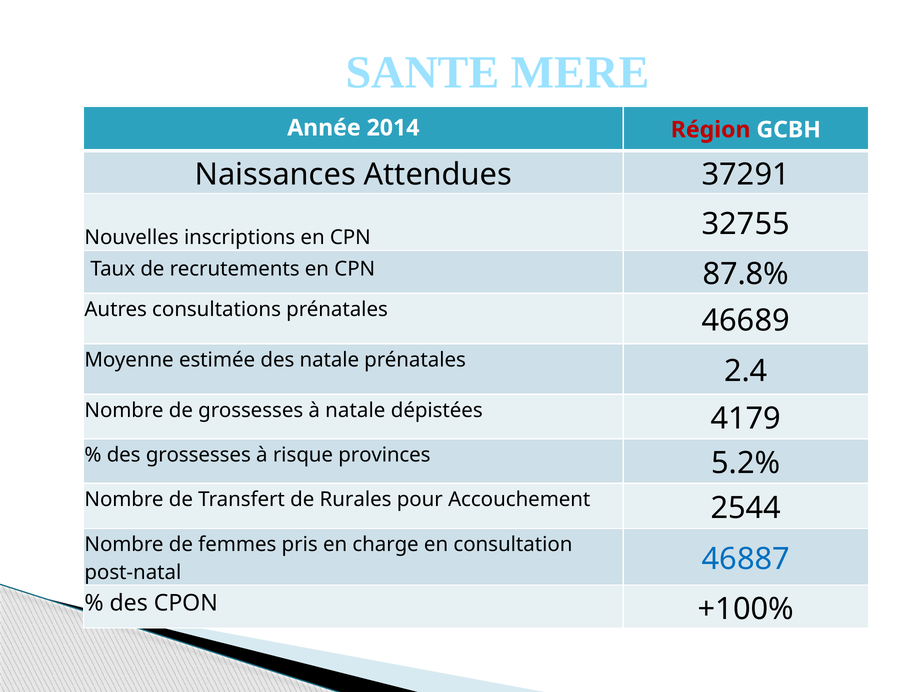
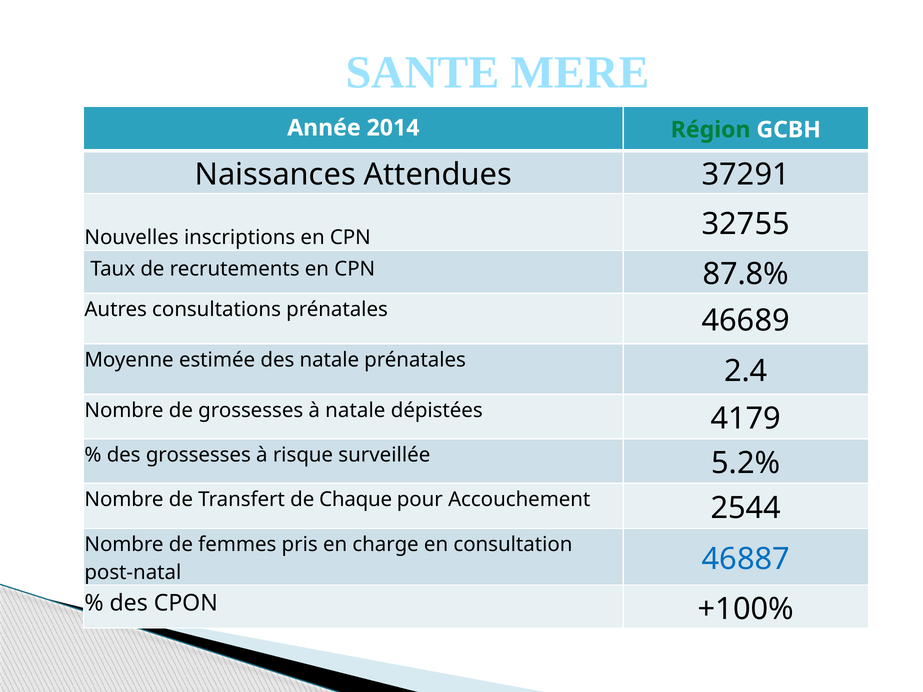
Région colour: red -> green (711, 130)
provinces: provinces -> surveillée (384, 455)
Rurales: Rurales -> Chaque (356, 499)
